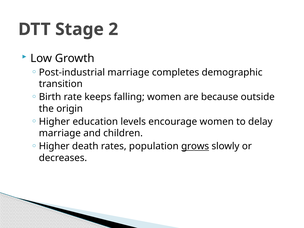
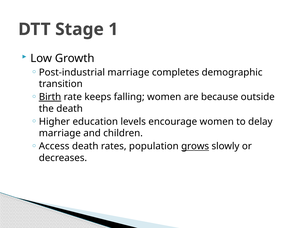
2: 2 -> 1 (113, 29)
Birth underline: none -> present (50, 97)
the origin: origin -> death (70, 109)
Higher: Higher -> Access (54, 146)
